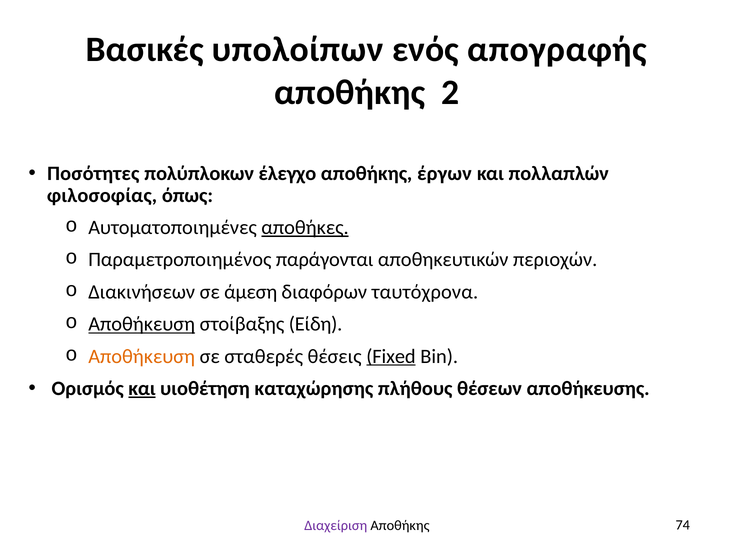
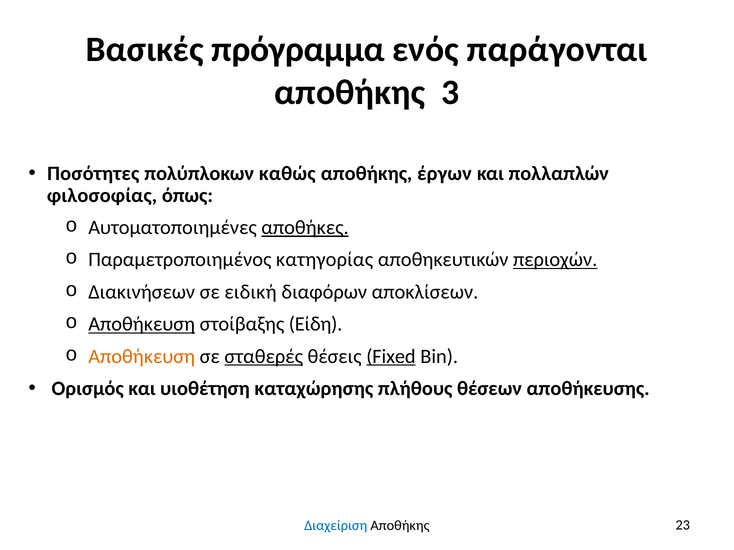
υπολοίπων: υπολοίπων -> πρόγραμμα (298, 50)
απογραφής: απογραφής -> παράγονται (557, 50)
2: 2 -> 3 (450, 92)
έλεγχο: έλεγχο -> καθώς (287, 174)
παράγονται: παράγονται -> κατηγορίας (325, 260)
περιοχών underline: none -> present (555, 260)
άμεση: άμεση -> ειδική (251, 292)
ταυτόχρονα: ταυτόχρονα -> αποκλίσεων (425, 292)
σταθερές underline: none -> present (264, 357)
και underline: present -> none (142, 389)
Διαχείριση colour: purple -> blue (336, 526)
74: 74 -> 23 (683, 526)
